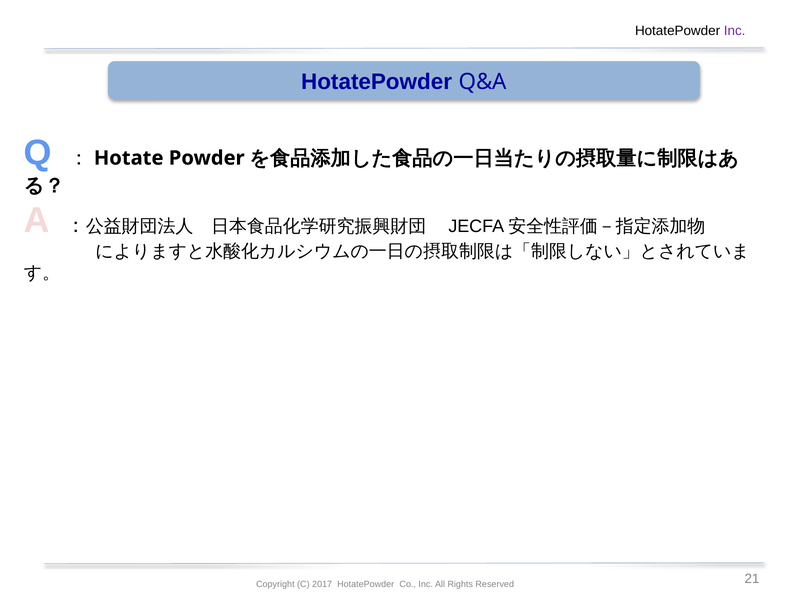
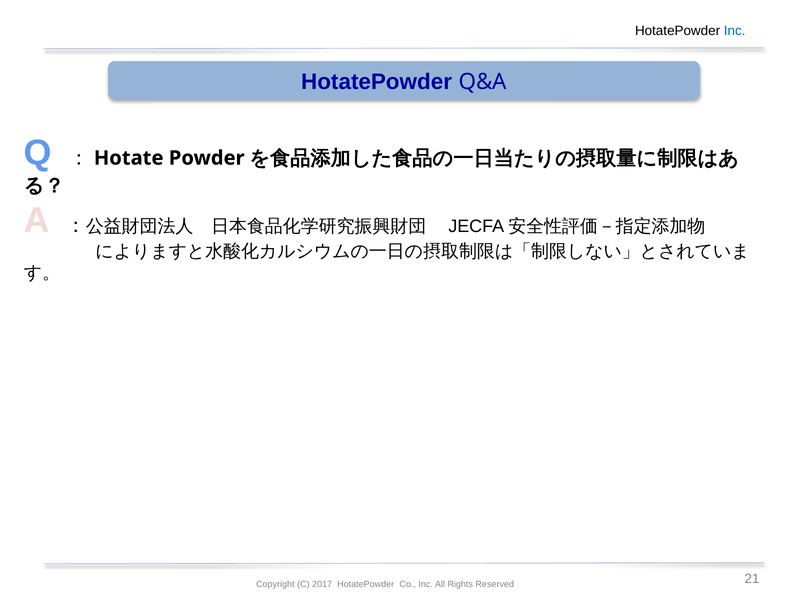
Inc colour: purple -> blue (735, 31)
